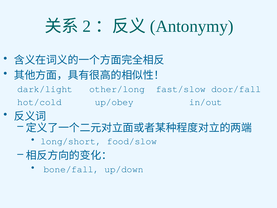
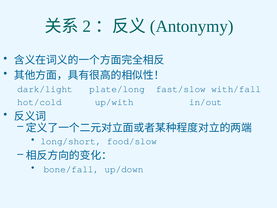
other/long: other/long -> plate/long (117, 89)
door/fall: door/fall -> with/fall (236, 89)
up/obey: up/obey -> up/with (114, 102)
